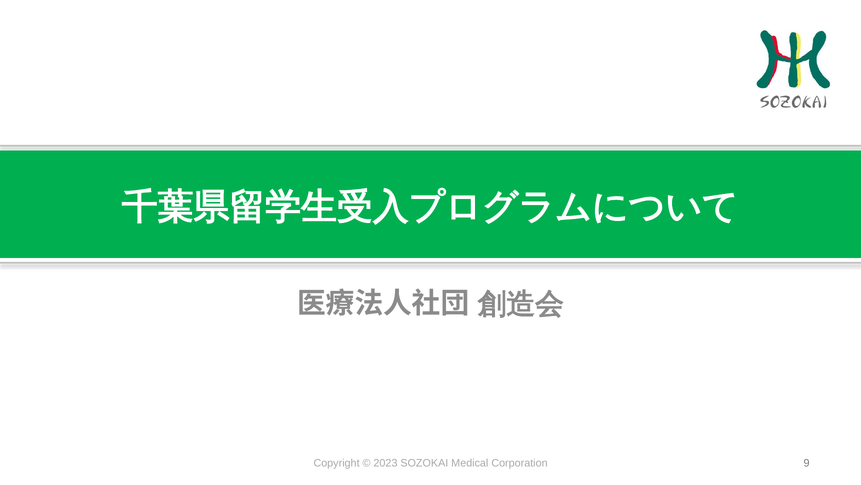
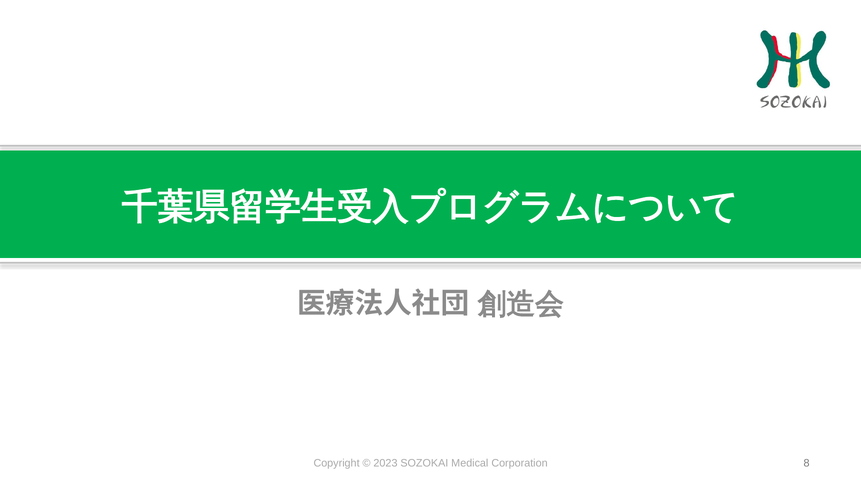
9: 9 -> 8 (807, 463)
